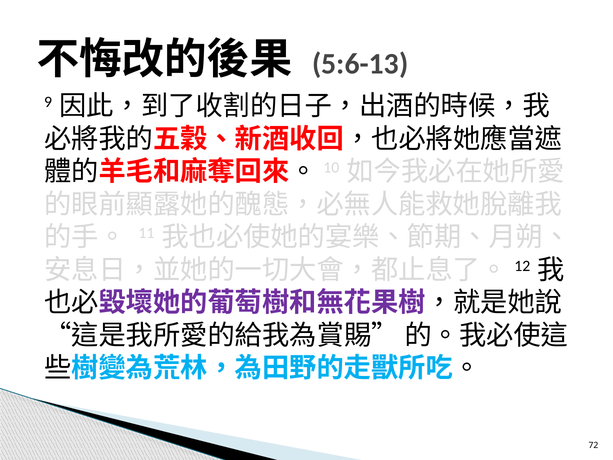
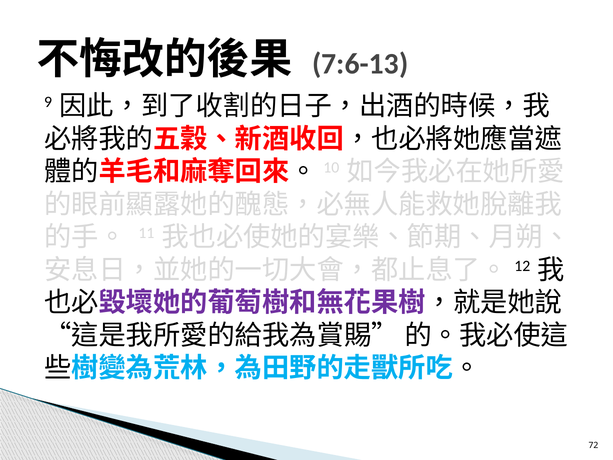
5:6-13: 5:6-13 -> 7:6-13 (360, 64)
